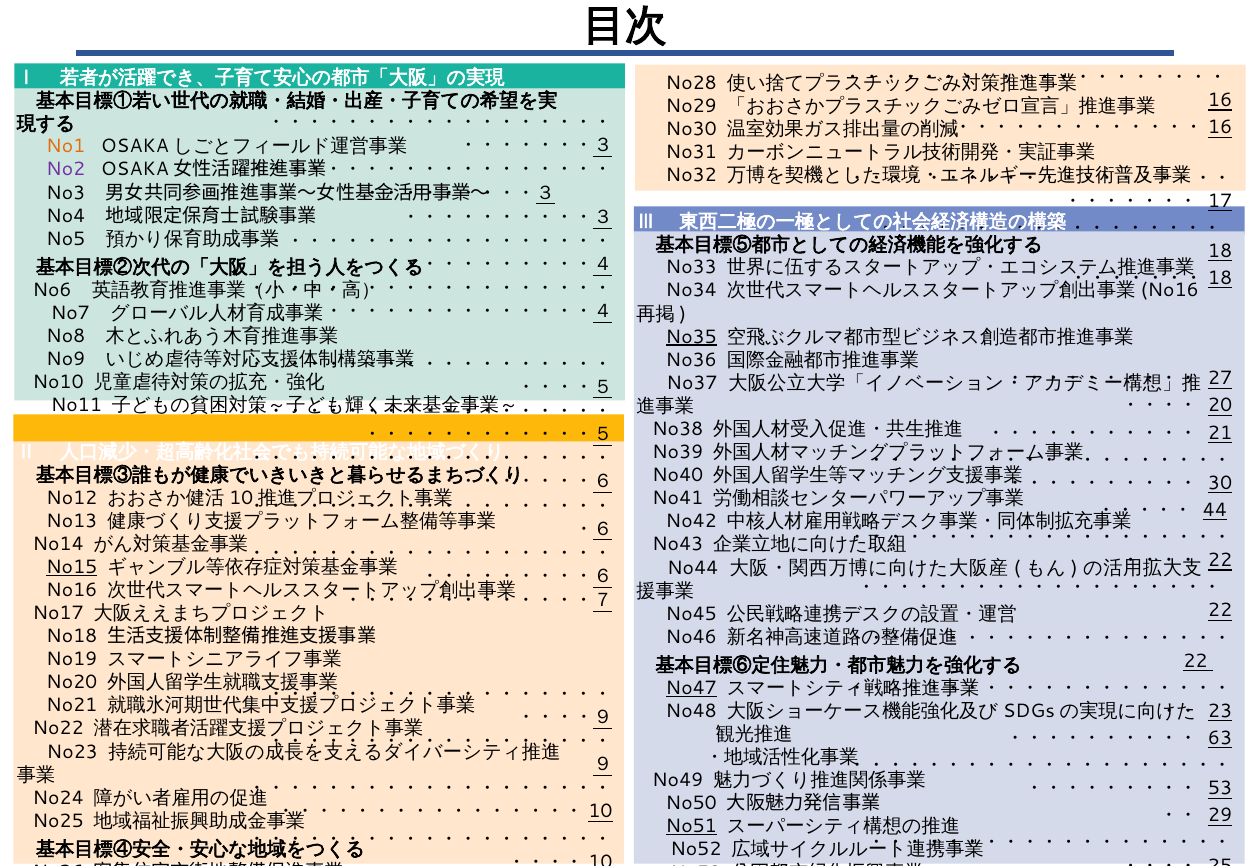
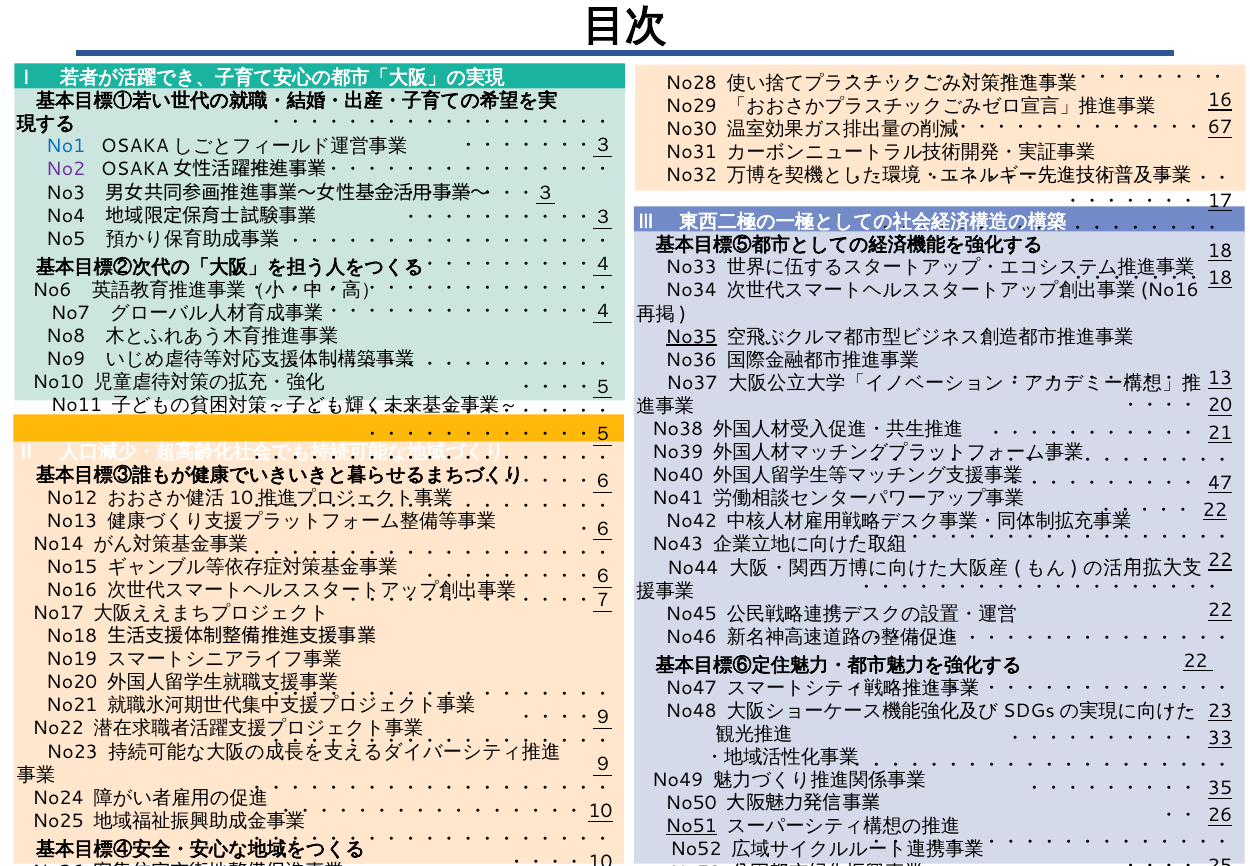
16: 16 -> 67 (1220, 127)
No1 colour: orange -> blue (66, 146)
27: 27 -> 13 (1220, 378)
30: 30 -> 47 (1220, 483)
44: 44 -> 22 (1215, 510)
No15 underline: present -> none (72, 567)
No47 underline: present -> none (691, 688)
63: 63 -> 33 (1220, 738)
53: 53 -> 35 (1220, 788)
29: 29 -> 26 (1220, 815)
